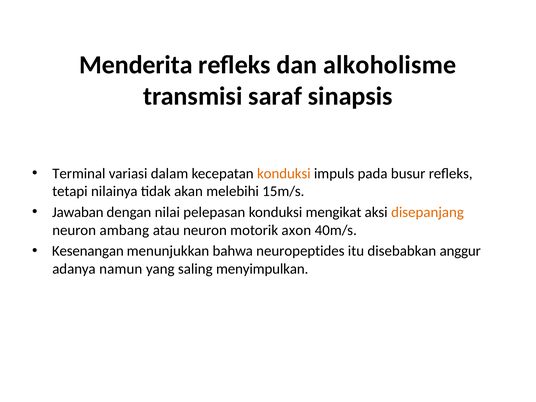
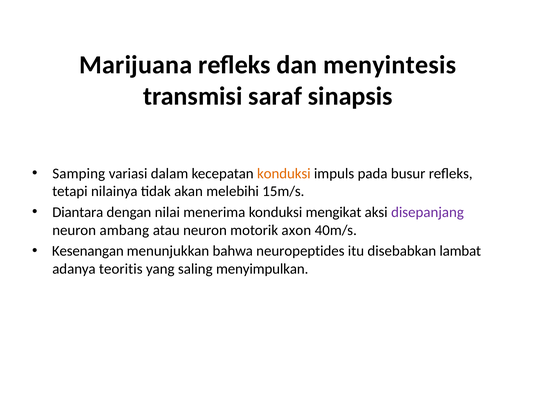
Menderita: Menderita -> Marijuana (136, 65)
alkoholisme: alkoholisme -> menyintesis (390, 65)
Terminal: Terminal -> Samping (79, 173)
Jawaban: Jawaban -> Diantara (78, 212)
pelepasan: pelepasan -> menerima (214, 212)
disepanjang colour: orange -> purple (427, 212)
anggur: anggur -> lambat (460, 251)
namun: namun -> teoritis (121, 269)
